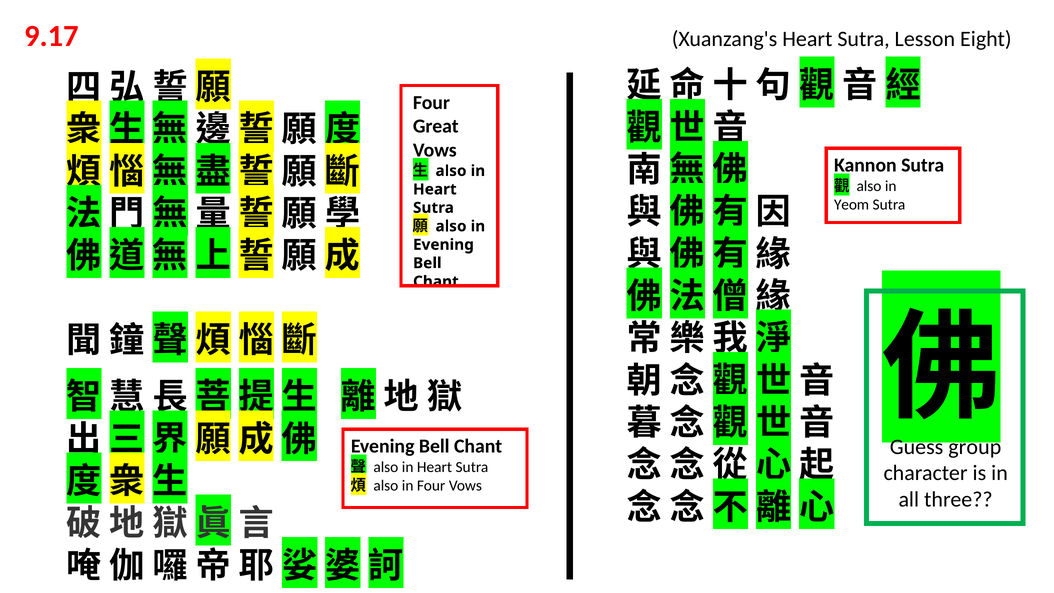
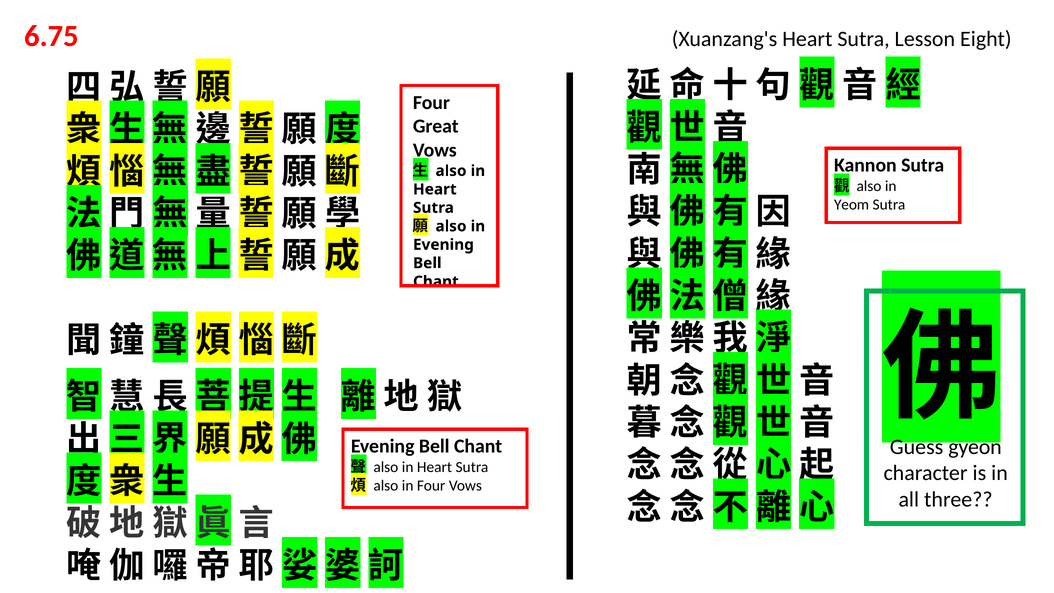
9.17: 9.17 -> 6.75 (52, 36)
group: group -> gyeon (975, 447)
